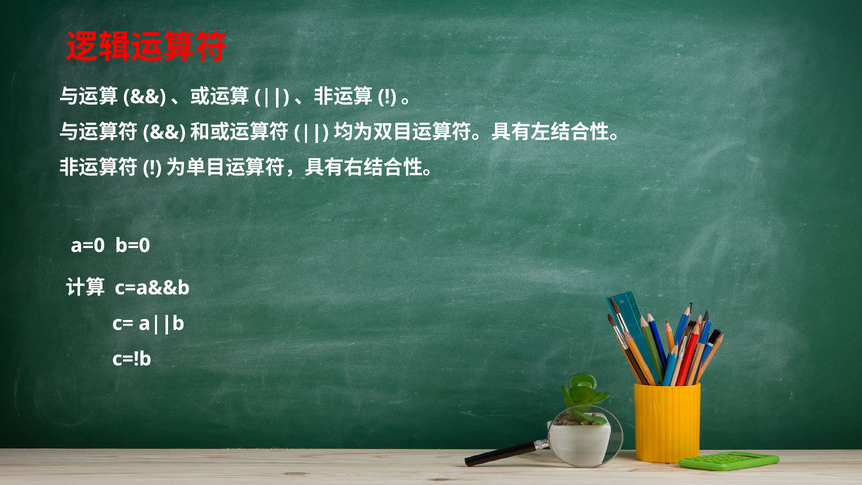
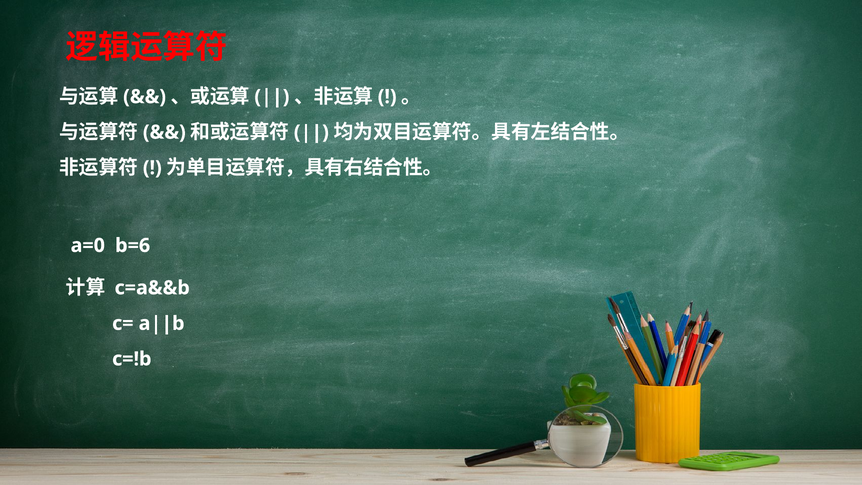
b=0: b=0 -> b=6 (133, 245)
